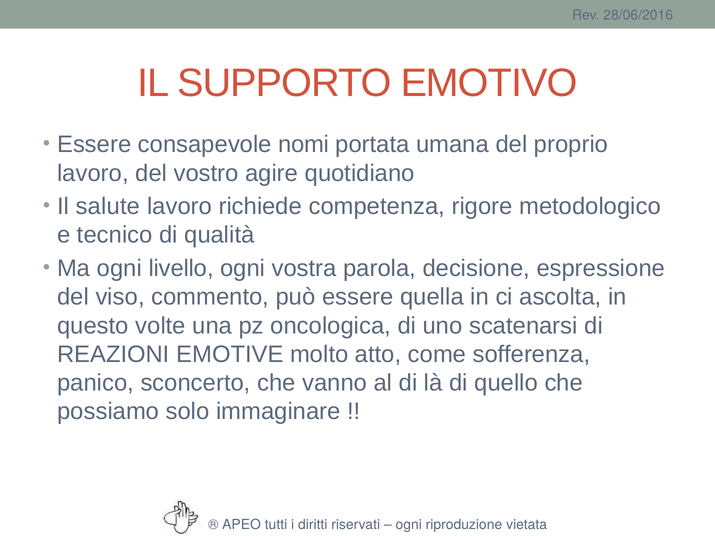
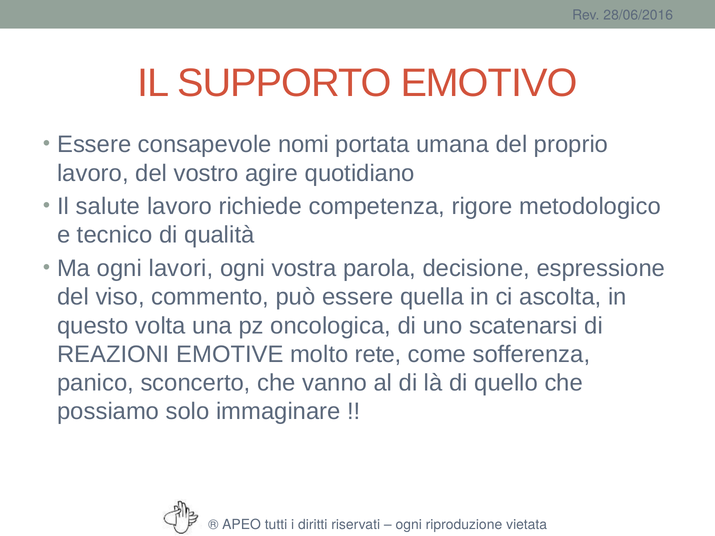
livello: livello -> lavori (181, 269)
volte: volte -> volta (161, 326)
atto: atto -> rete (378, 354)
